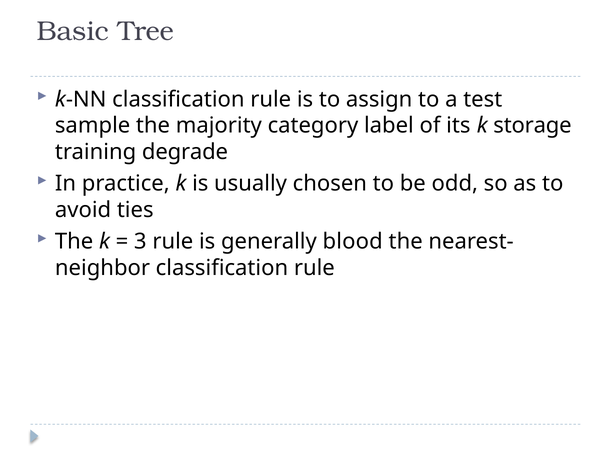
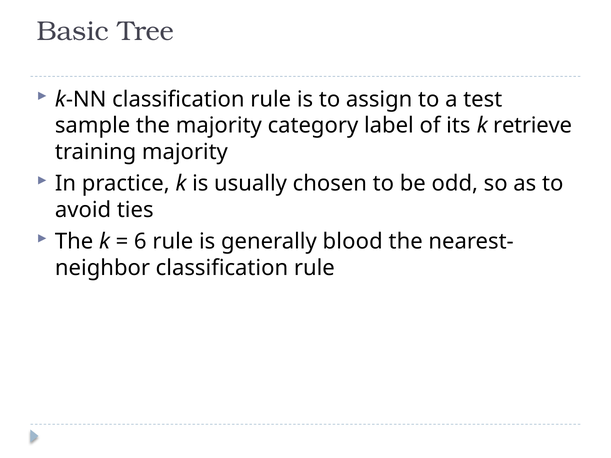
storage: storage -> retrieve (533, 126)
training degrade: degrade -> majority (185, 152)
3: 3 -> 6 (140, 242)
